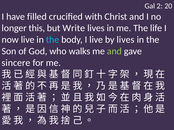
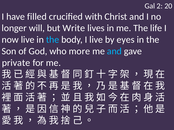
this: this -> will (37, 28)
by lives: lives -> eyes (126, 40)
walks: walks -> more (79, 51)
and colour: light green -> light blue (114, 51)
sincere: sincere -> private (16, 63)
